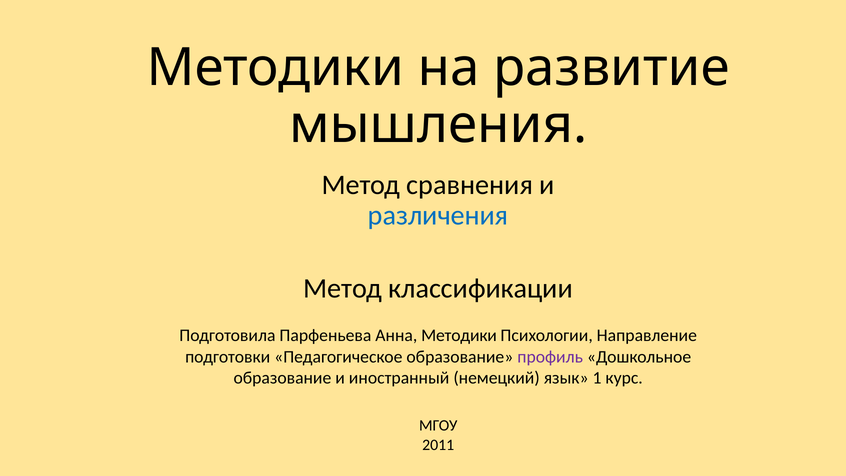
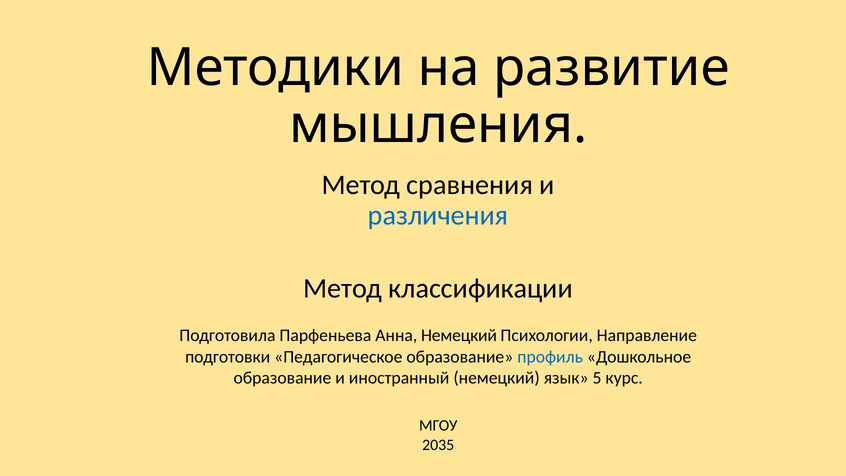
Анна Методики: Методики -> Немецкий (459, 335)
профиль colour: purple -> blue (550, 357)
1: 1 -> 5 (597, 378)
2011: 2011 -> 2035 (438, 445)
